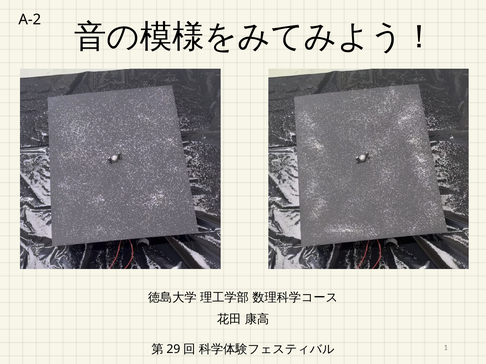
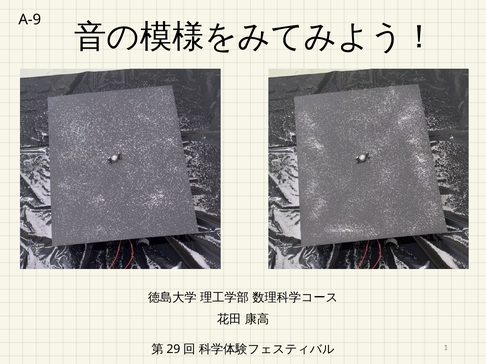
A-2: A-2 -> A-9 (30, 20)
